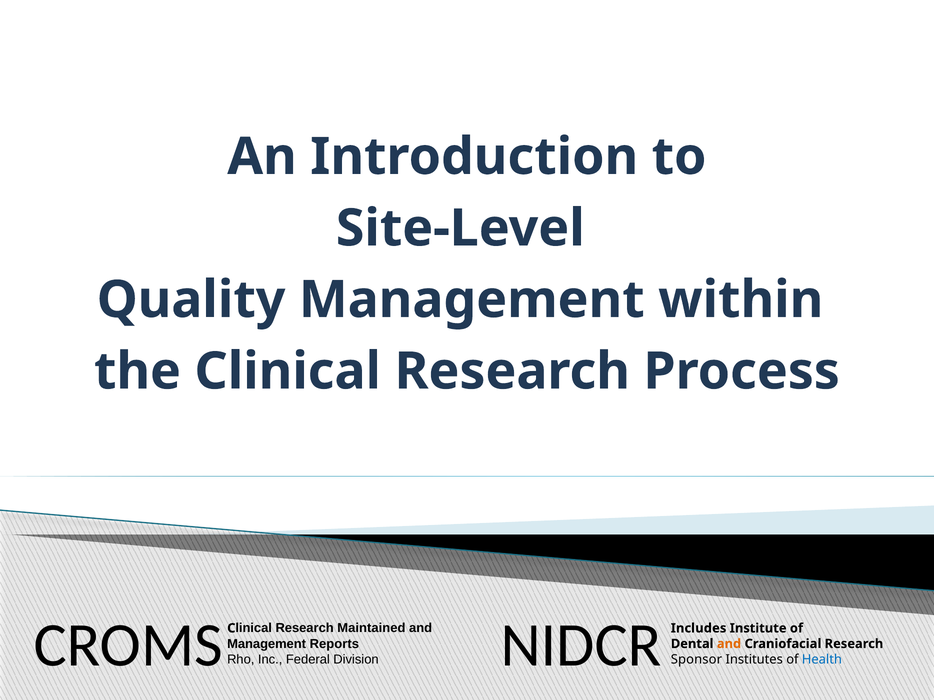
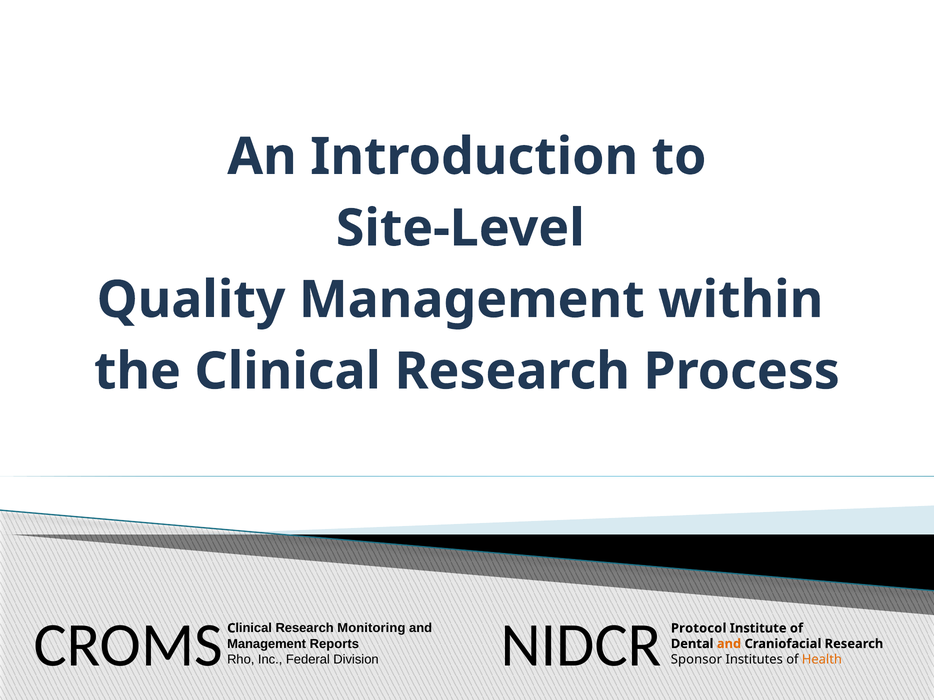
Maintained: Maintained -> Monitoring (371, 629)
Includes: Includes -> Protocol (699, 629)
Health colour: blue -> orange (822, 660)
